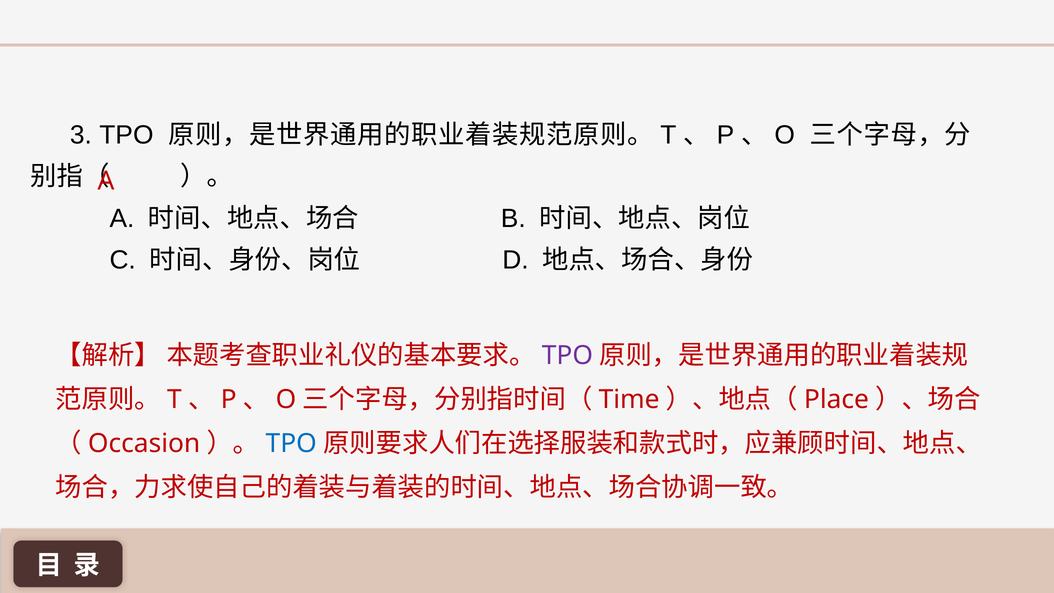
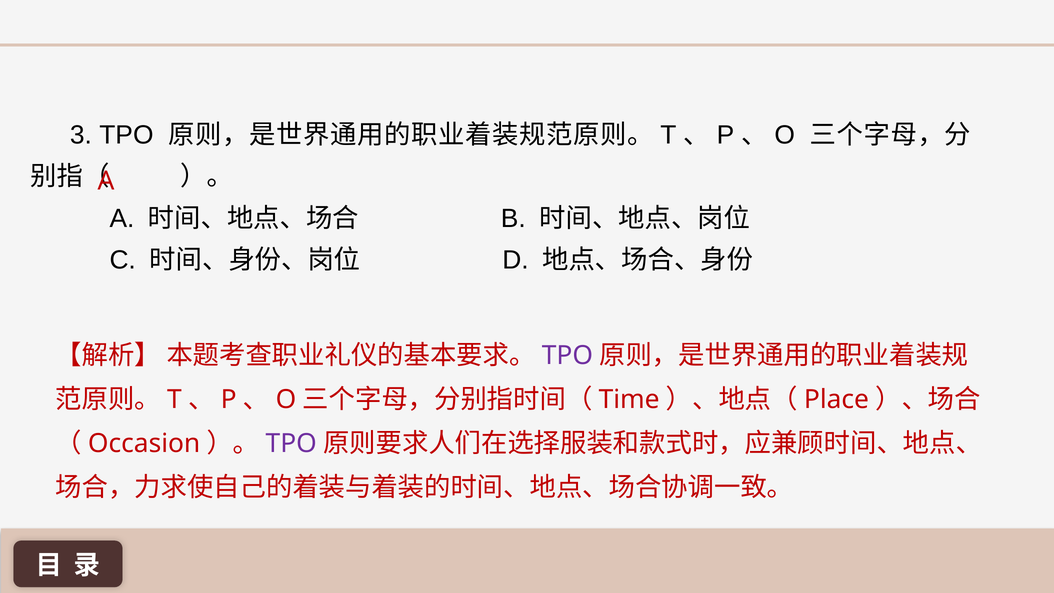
TPO colour: blue -> purple (291, 444)
